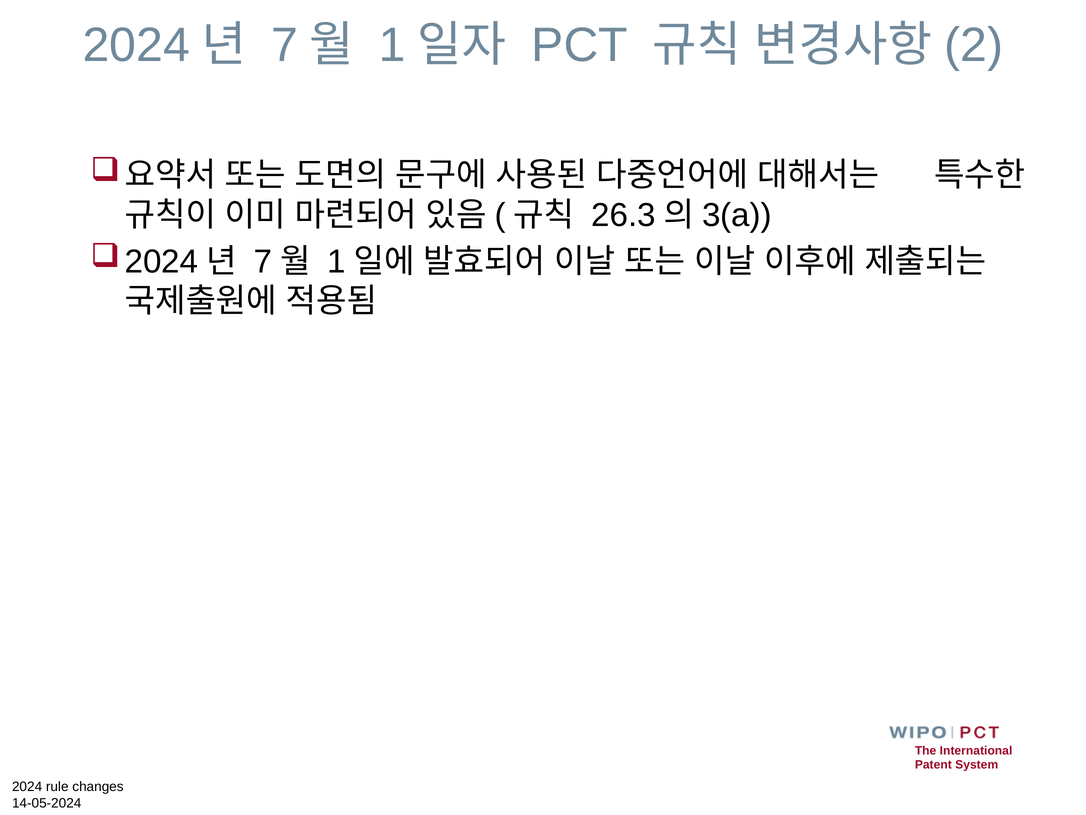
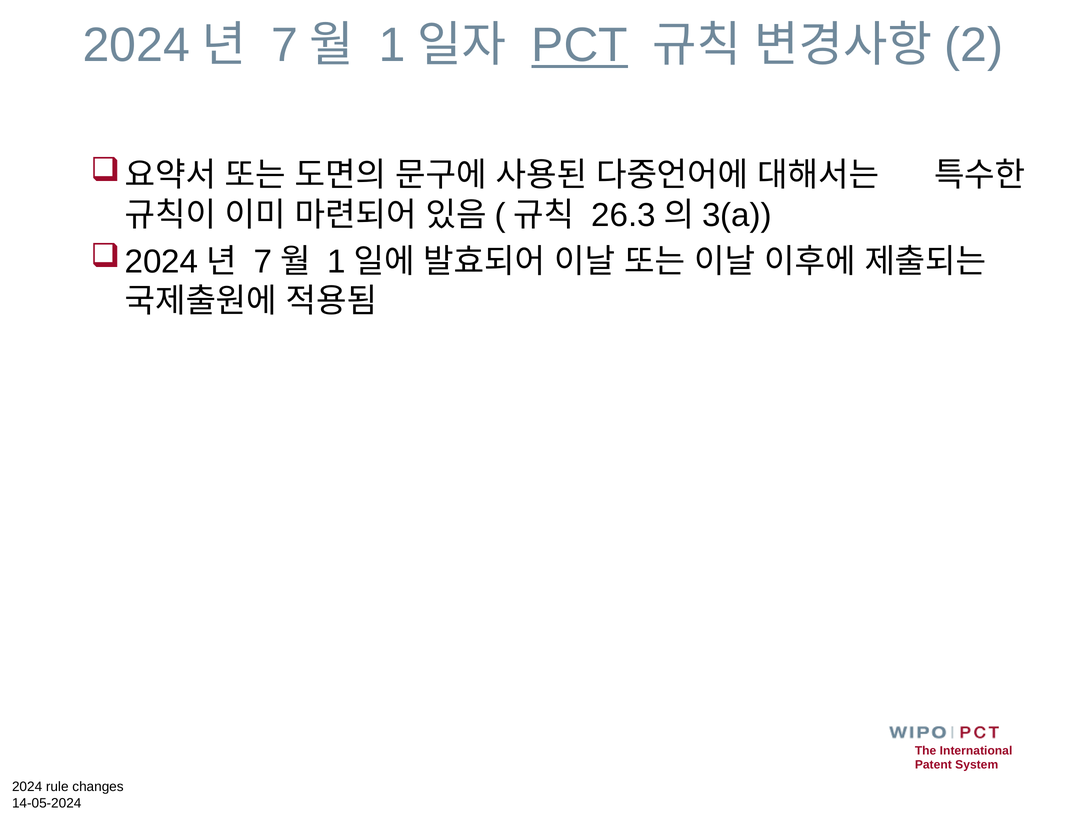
PCT underline: none -> present (580, 46)
